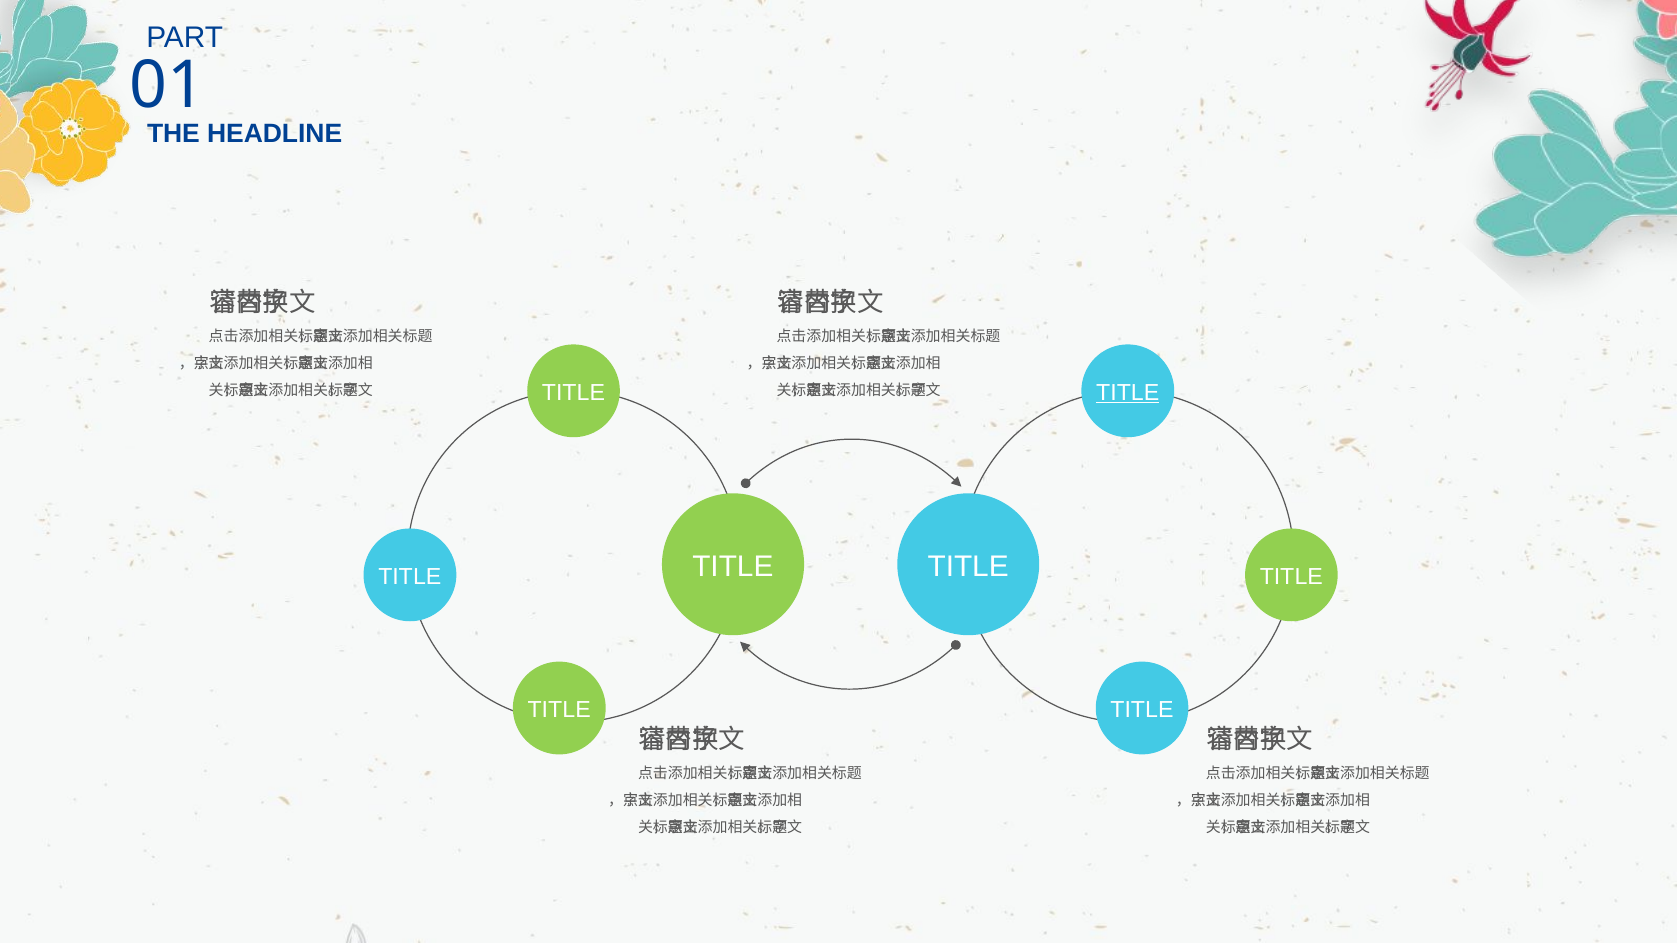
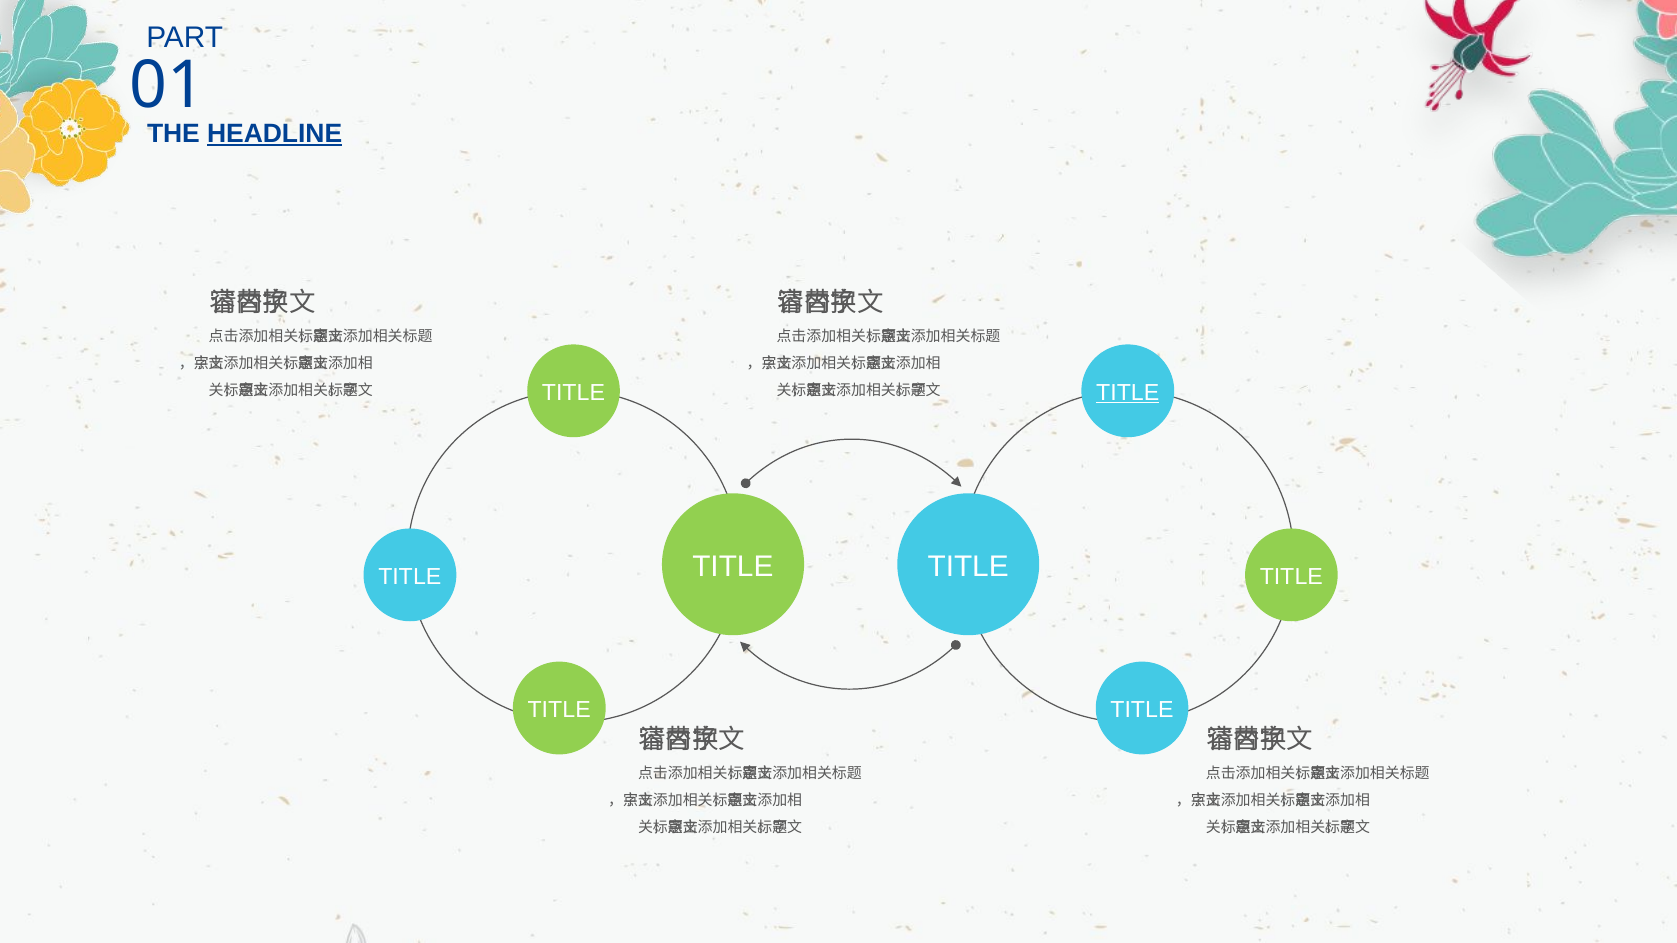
HEADLINE underline: none -> present (275, 134)
